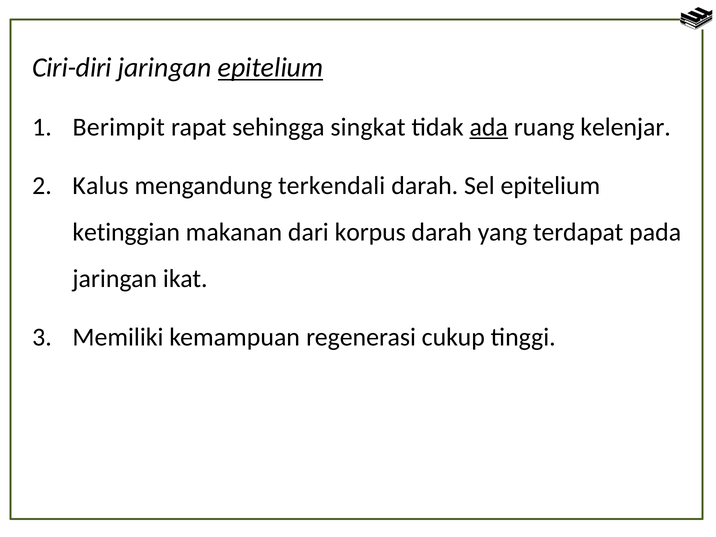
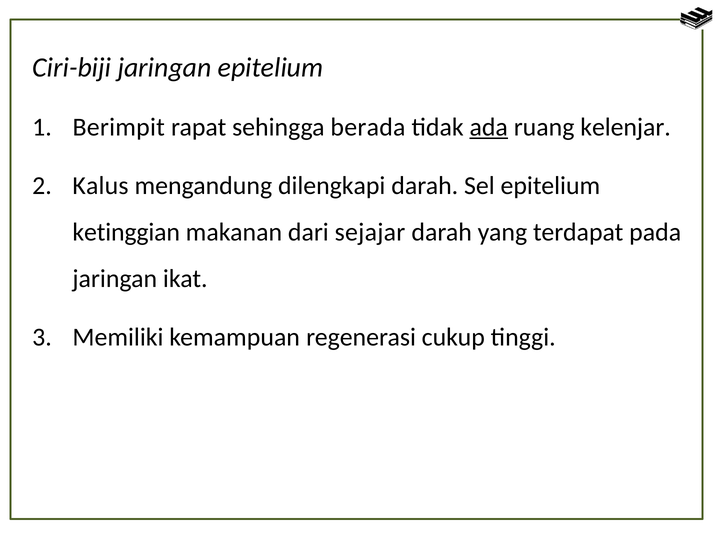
Ciri-diri: Ciri-diri -> Ciri-biji (72, 68)
epitelium underline: present -> none (270, 68)
singkat: singkat -> berada (368, 127)
terkendali: terkendali -> dilengkapi (332, 186)
korpus: korpus -> sejajar (370, 232)
